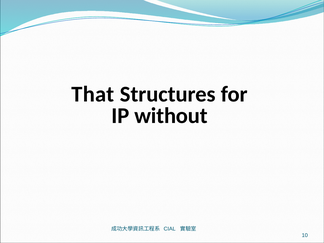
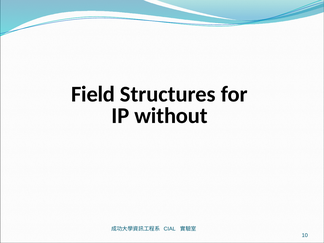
That: That -> Field (93, 94)
